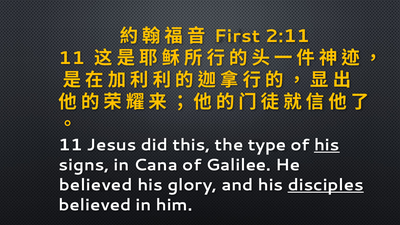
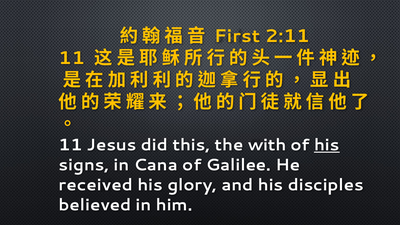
type: type -> with (267, 145)
believed: believed -> received (96, 185)
disciples underline: present -> none (326, 185)
